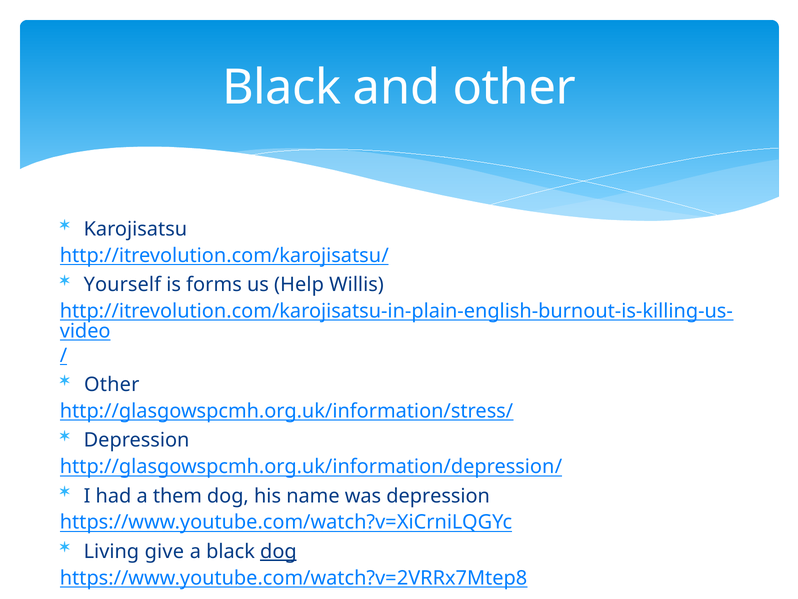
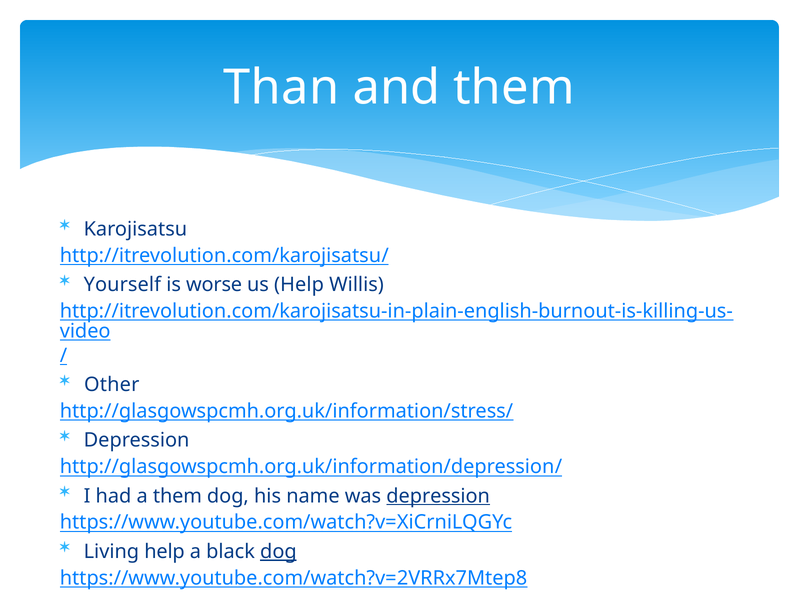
Black: Black -> Than (281, 88)
and other: other -> them (514, 88)
forms: forms -> worse (214, 285)
depression underline: none -> present (438, 496)
Living give: give -> help (165, 551)
